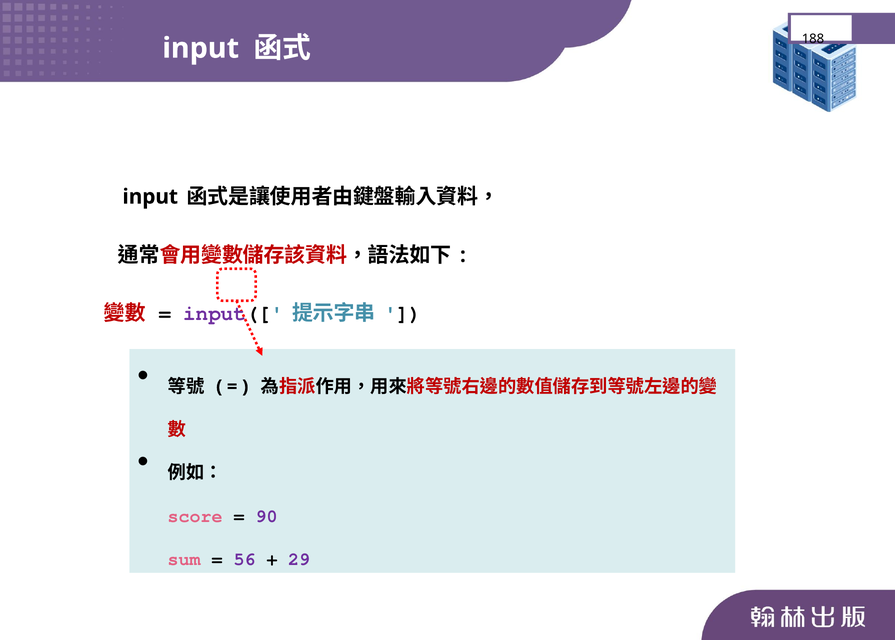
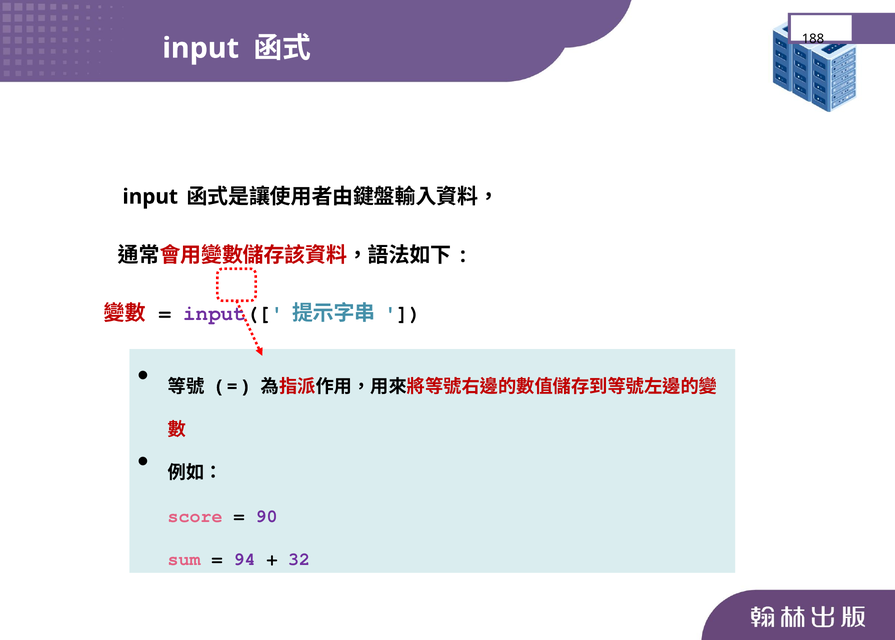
56: 56 -> 94 (245, 559)
29: 29 -> 32 (299, 559)
